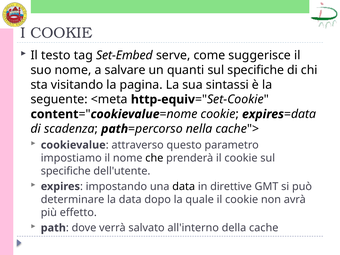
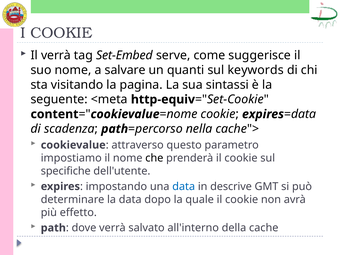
Il testo: testo -> verrà (56, 55)
specifiche: specifiche -> keywords (256, 70)
data colour: black -> blue (184, 186)
direttive: direttive -> descrive (231, 186)
